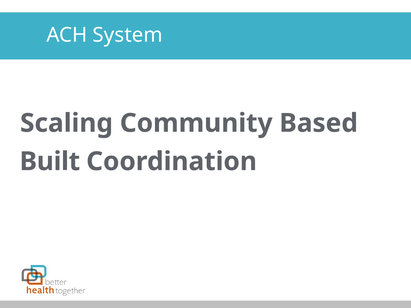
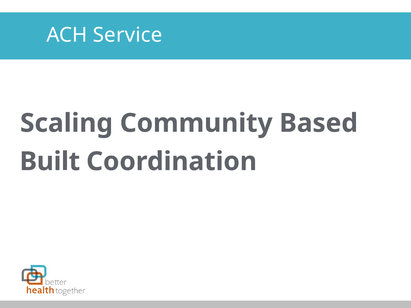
System: System -> Service (128, 35)
